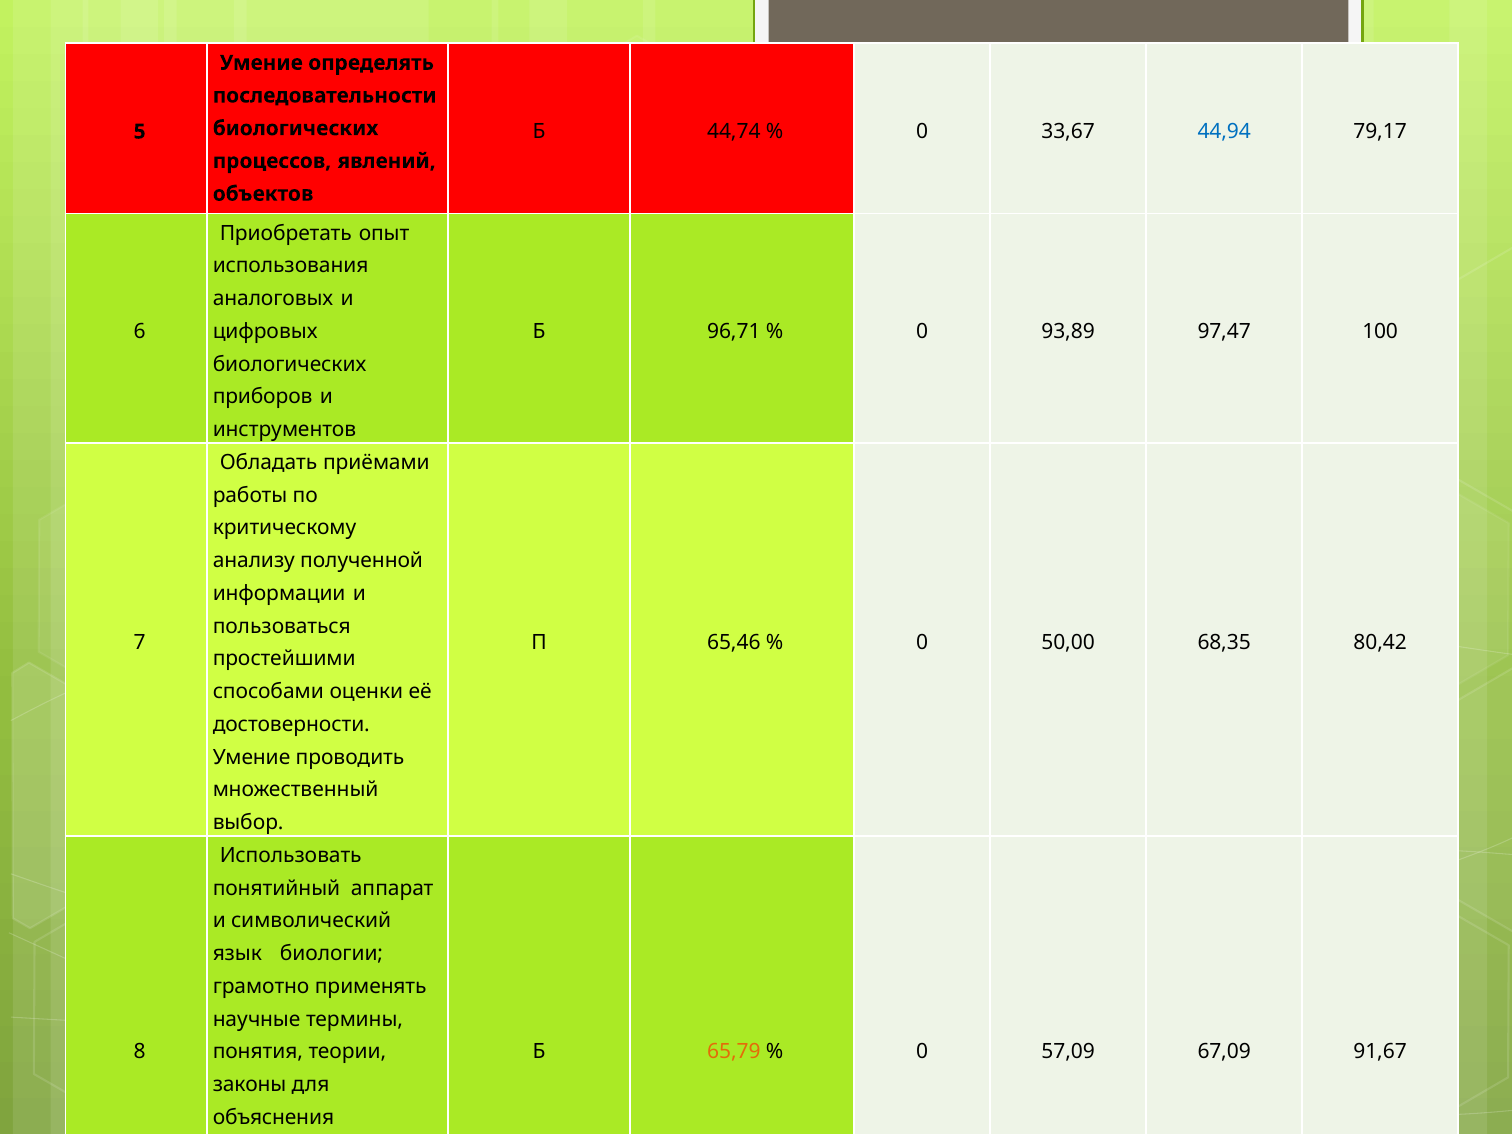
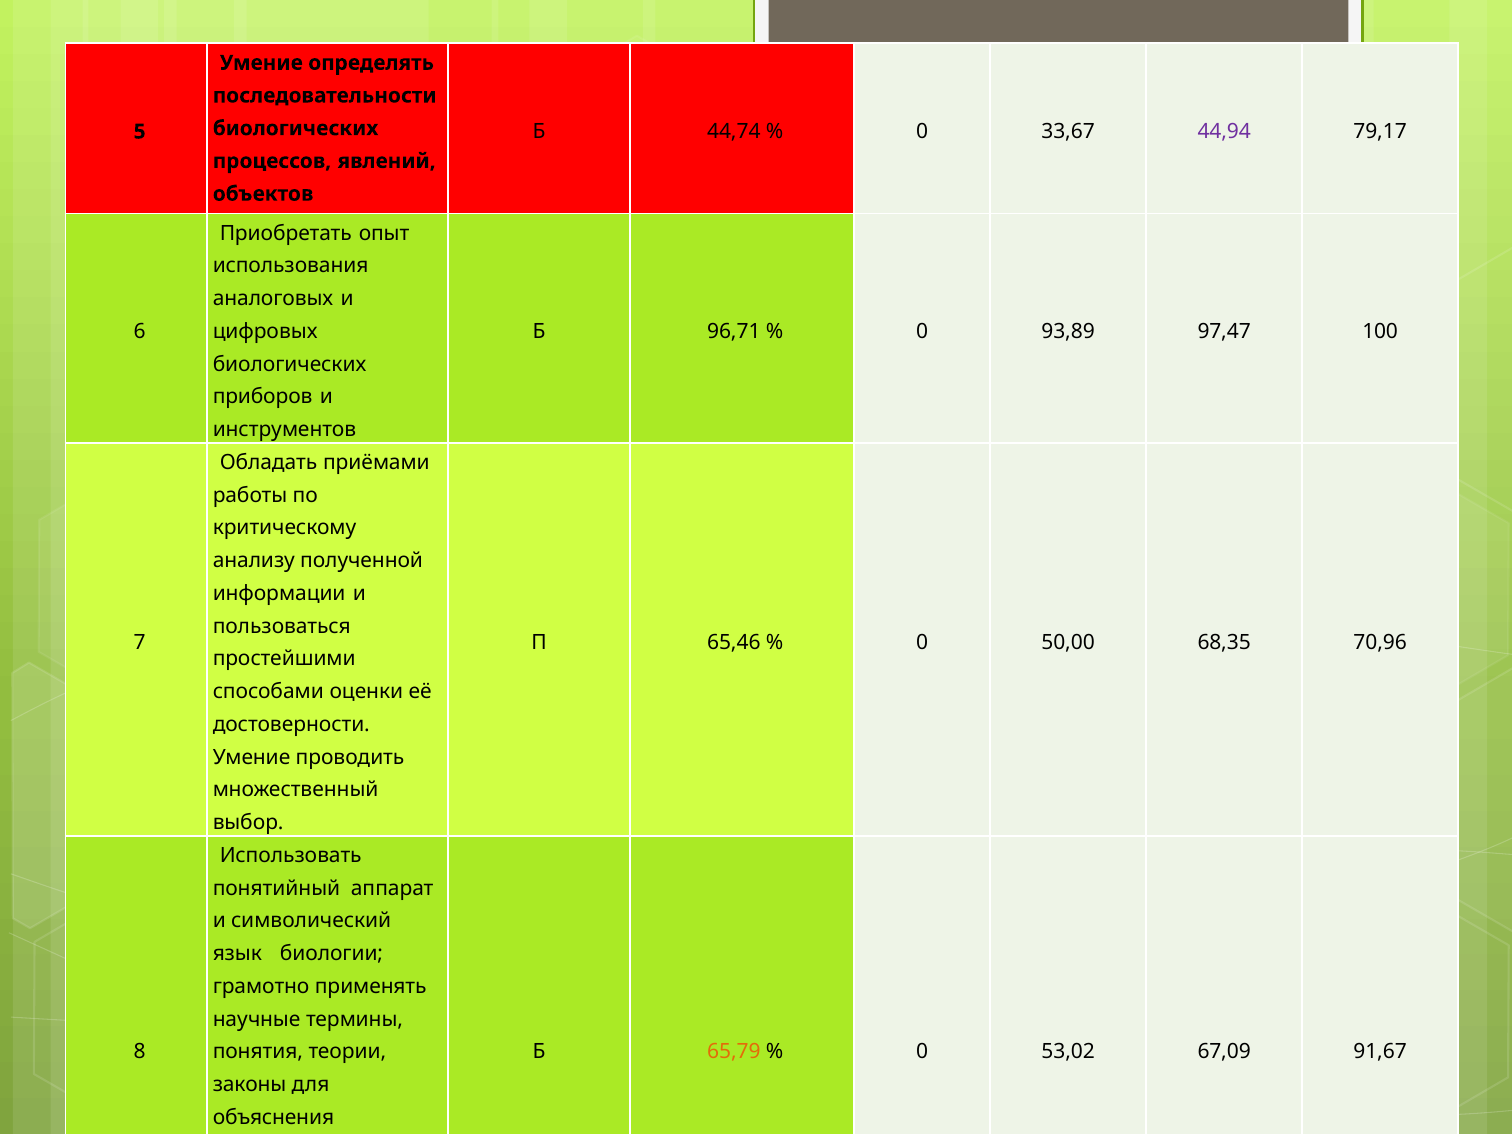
44,94 colour: blue -> purple (1224, 132)
80,42: 80,42 -> 70,96 (1380, 643)
57,09: 57,09 -> 53,02 (1068, 1052)
